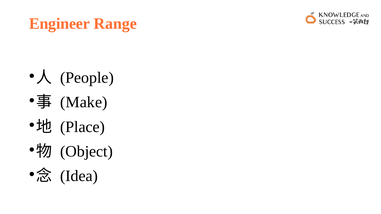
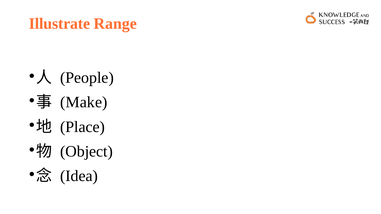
Engineer: Engineer -> Illustrate (60, 24)
